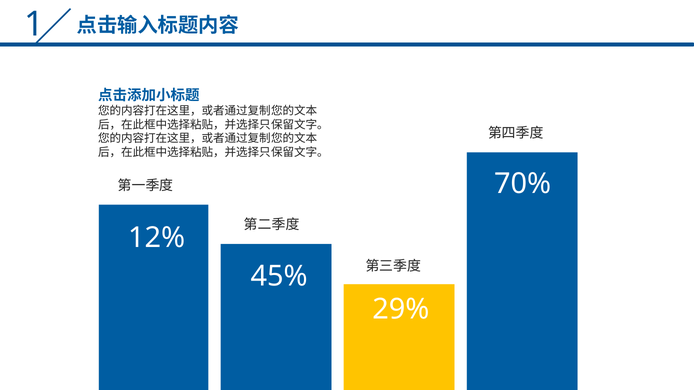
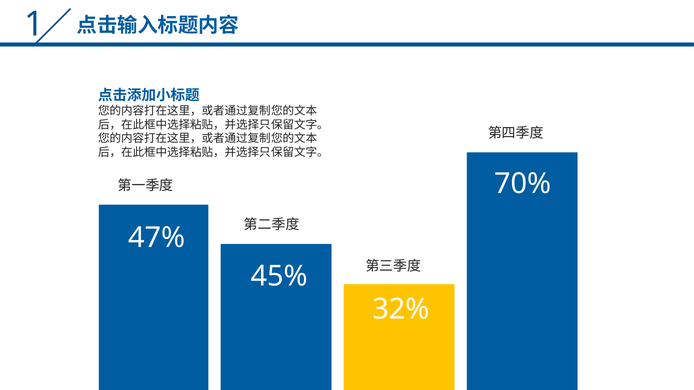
12%: 12% -> 47% (157, 238)
29%: 29% -> 32% (401, 309)
